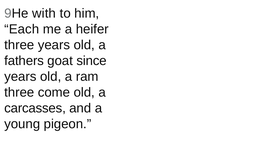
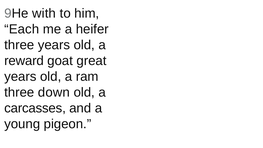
fathers: fathers -> reward (24, 61)
since: since -> great (92, 61)
come: come -> down (54, 92)
